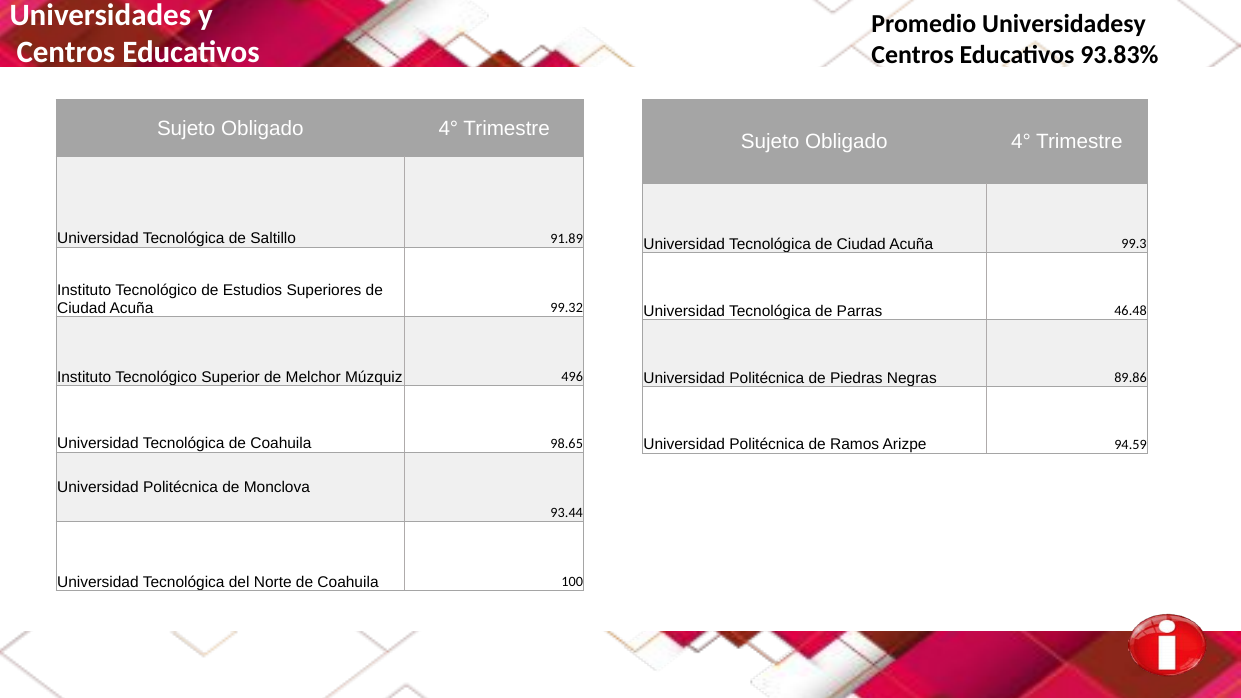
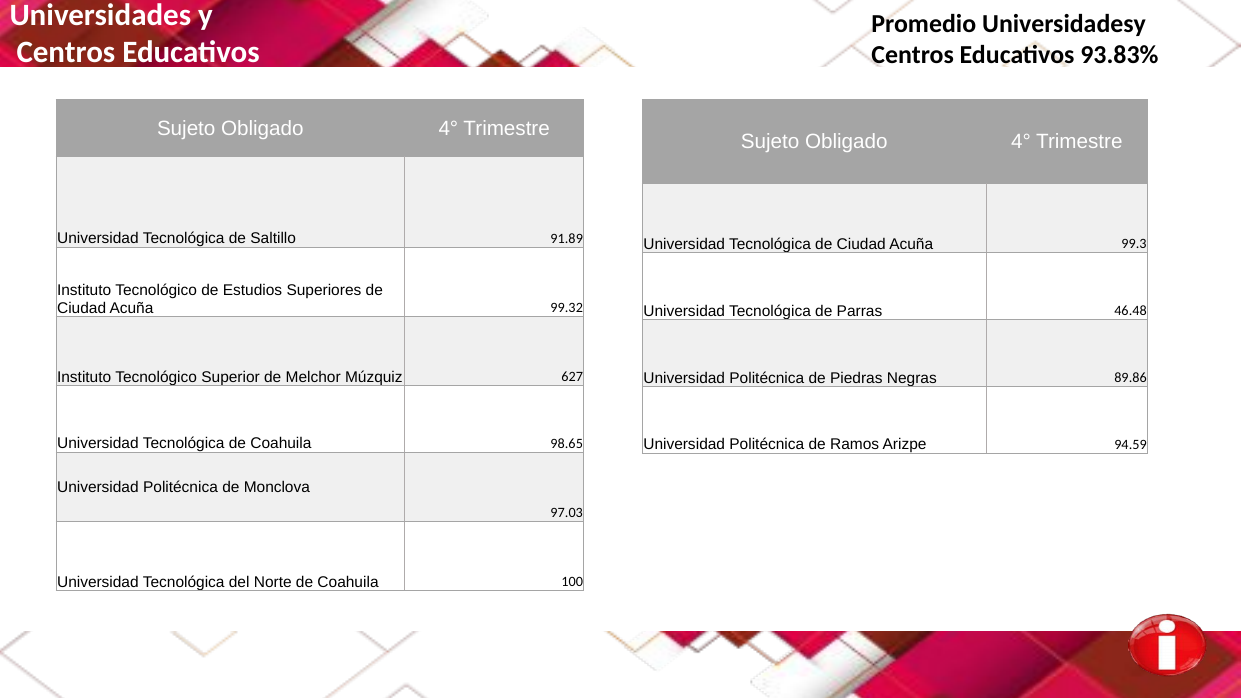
496: 496 -> 627 (572, 377)
93.44: 93.44 -> 97.03 (567, 513)
